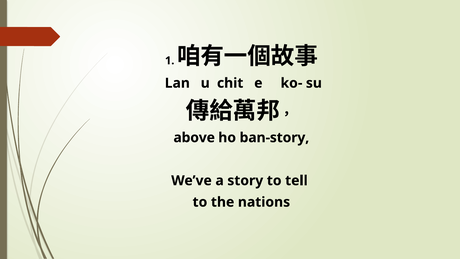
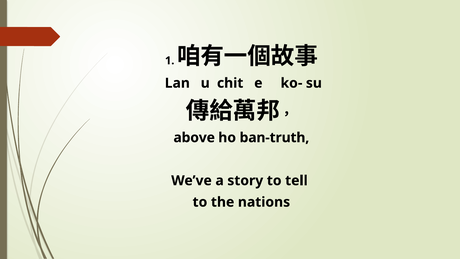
ban-story: ban-story -> ban-truth (274, 137)
